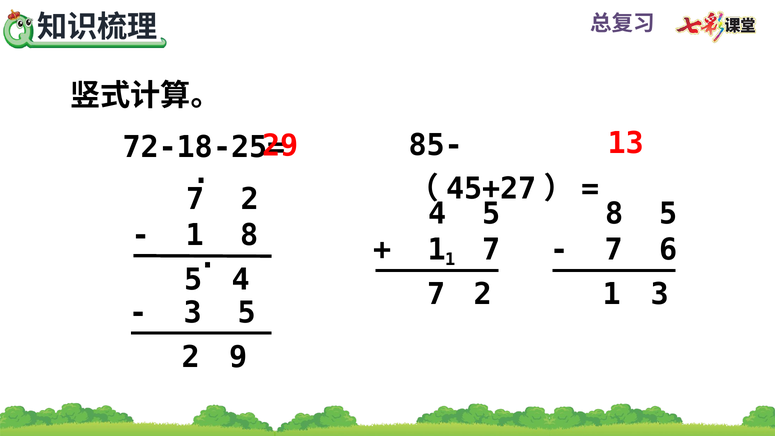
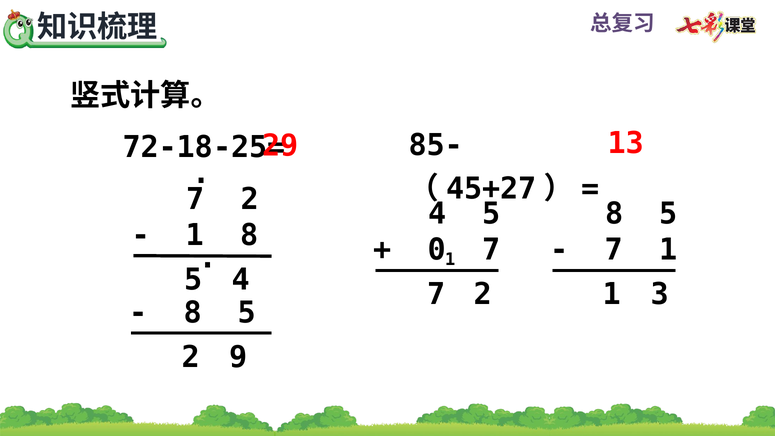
1: 1 -> 0 (437, 250)
7 6: 6 -> 1 (668, 250)
3: 3 -> 8 (193, 313)
